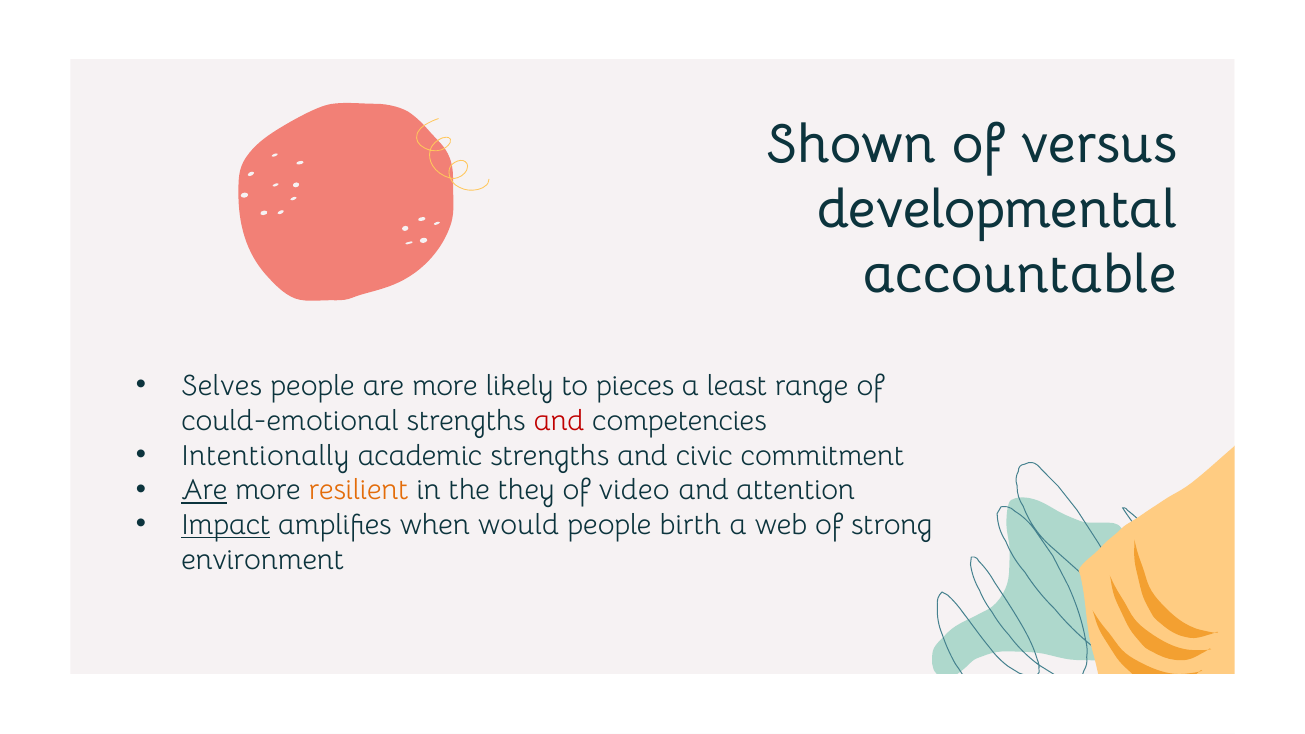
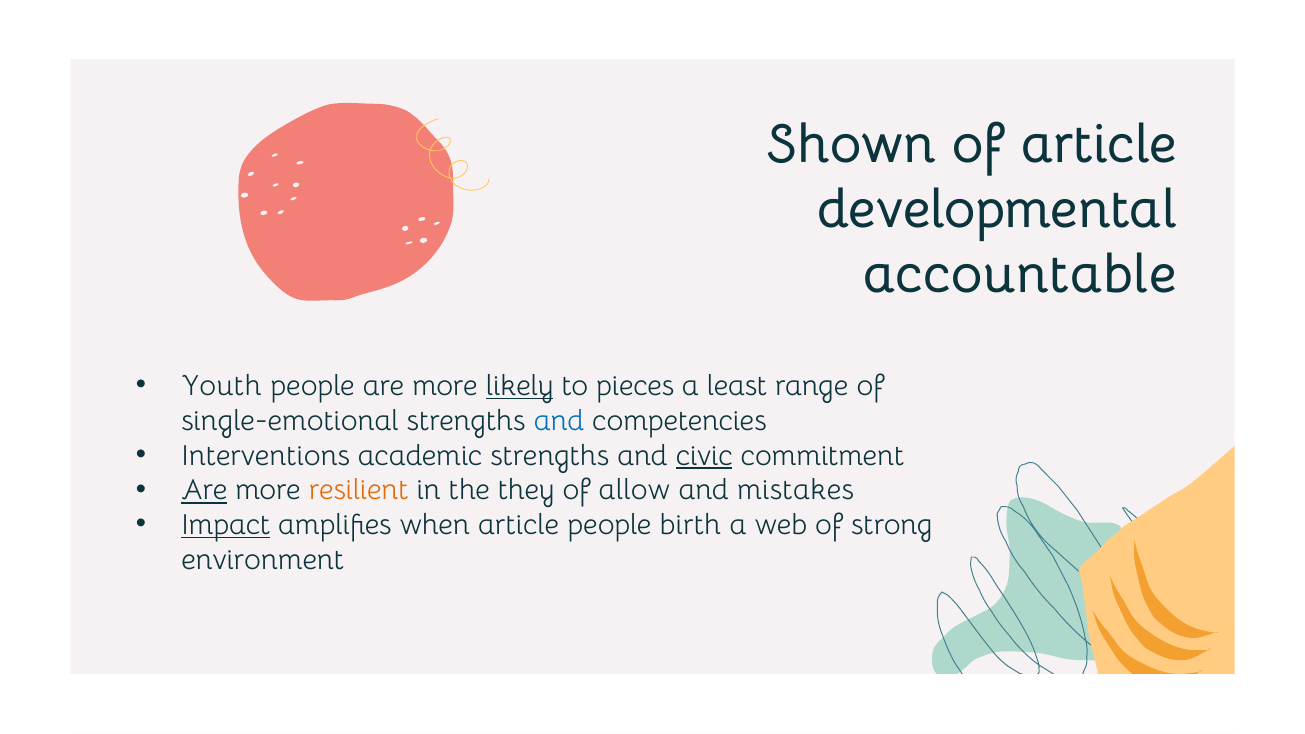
of versus: versus -> article (1099, 144)
Selves: Selves -> Youth (222, 386)
likely underline: none -> present (520, 386)
could-emotional: could-emotional -> single-emotional (290, 421)
and colour: red -> blue (559, 421)
Intentionally: Intentionally -> Interventions (266, 456)
civic underline: none -> present (704, 456)
video: video -> allow (634, 490)
attention: attention -> mistakes (795, 490)
when would: would -> article (519, 525)
